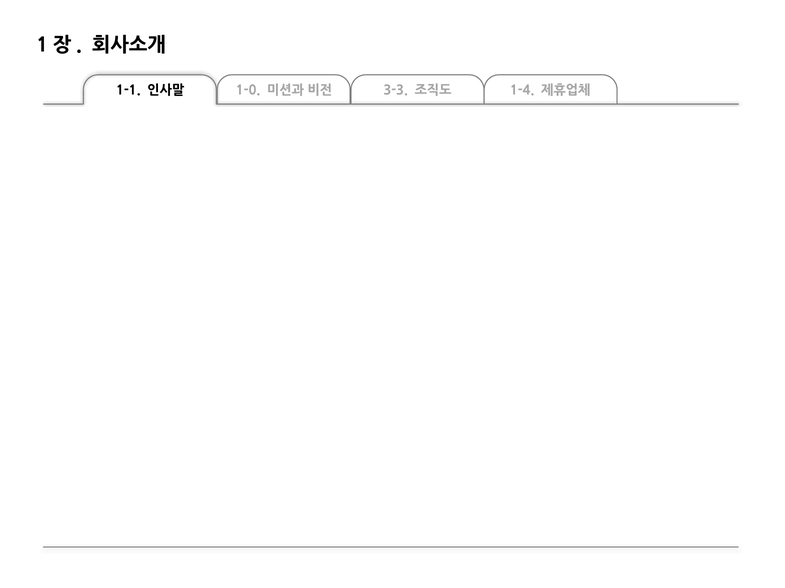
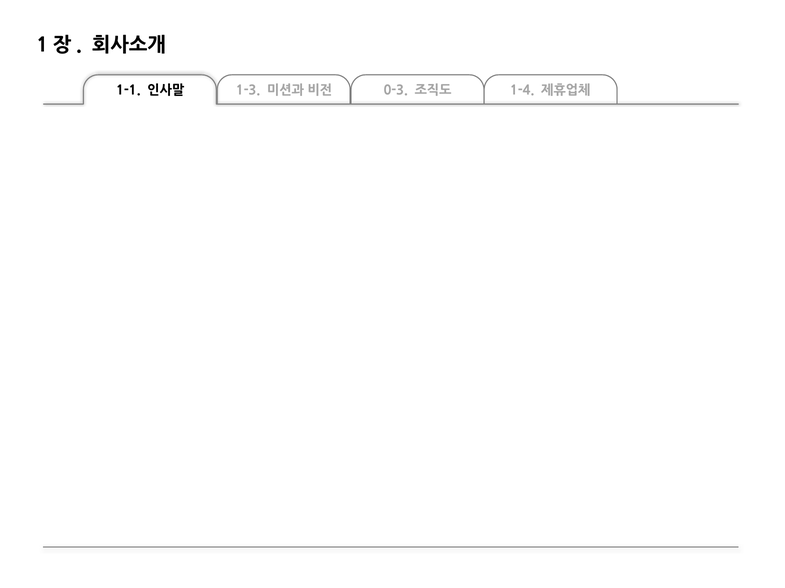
1-0: 1-0 -> 1-3 (248, 90)
3-3: 3-3 -> 0-3 (396, 90)
